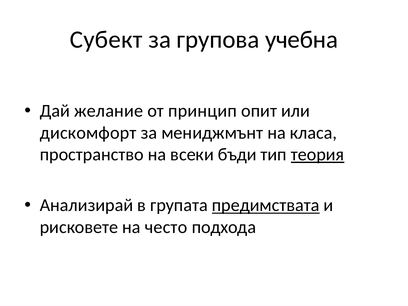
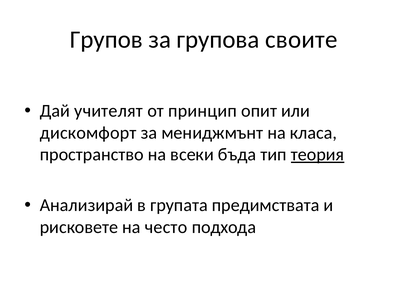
Субект: Субект -> Групов (106, 39)
учебна: учебна -> своите (301, 39)
желание: желание -> учителят (109, 111)
бъди: бъди -> бъда (237, 155)
предимствата underline: present -> none (266, 205)
